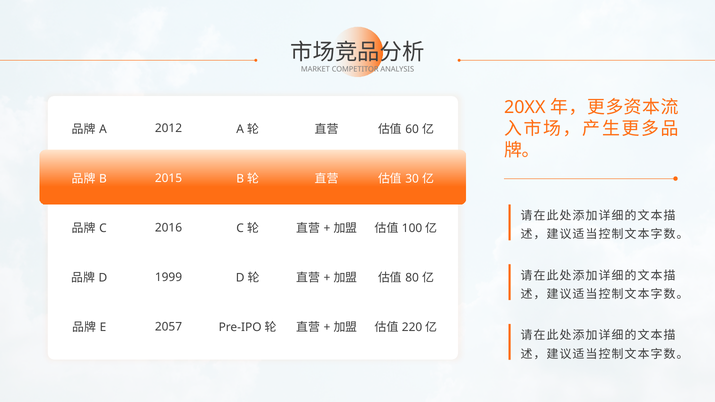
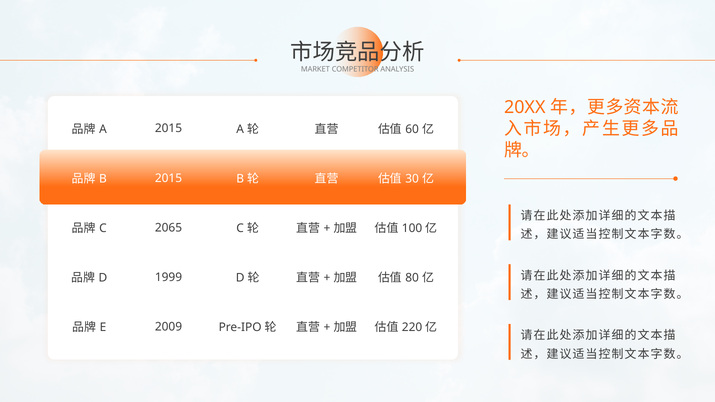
2012: 2012 -> 2015 (169, 129)
2016: 2016 -> 2065 (169, 228)
2057: 2057 -> 2009 (169, 327)
